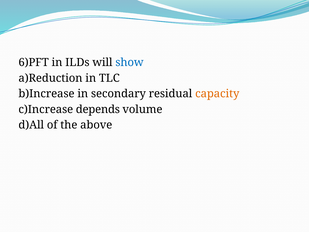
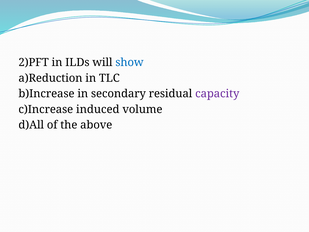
6)PFT: 6)PFT -> 2)PFT (34, 62)
capacity colour: orange -> purple (217, 94)
depends: depends -> induced (98, 109)
